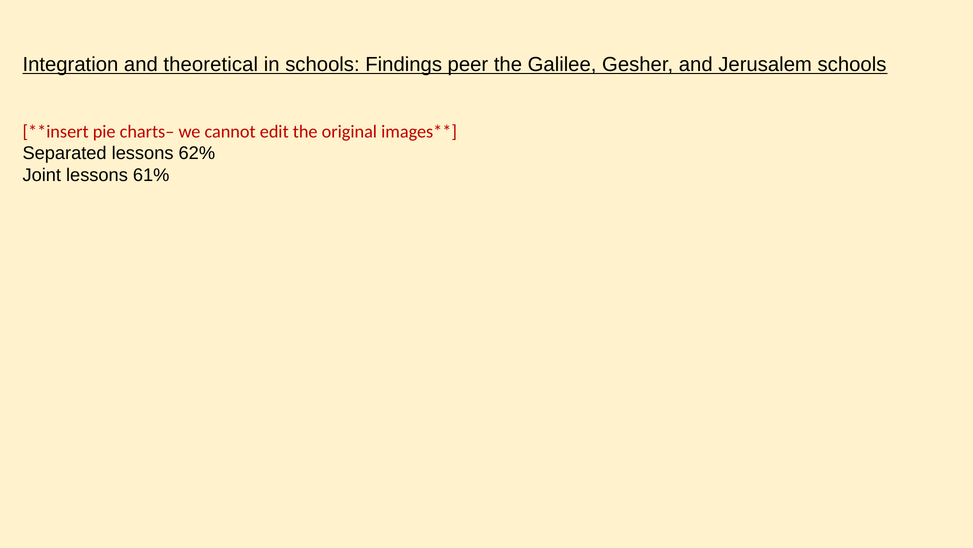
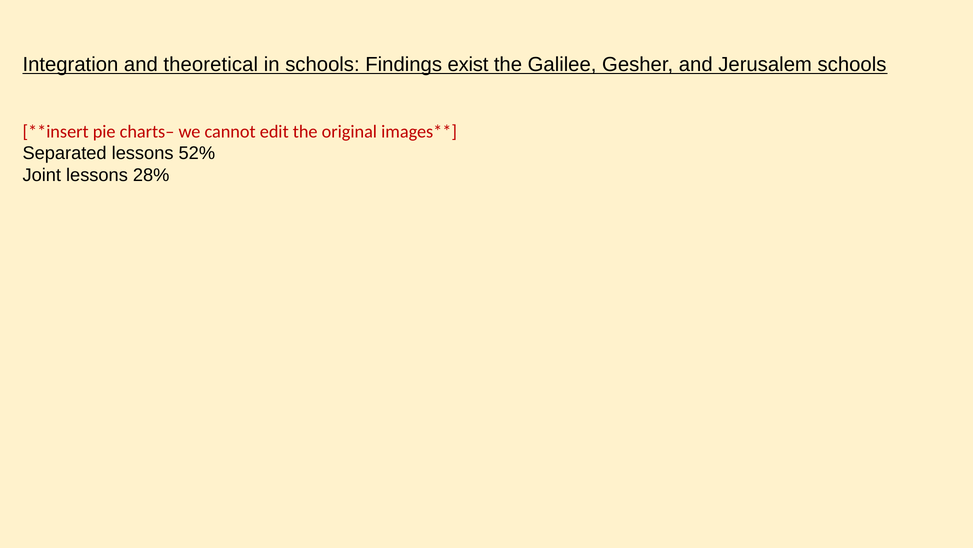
peer: peer -> exist (468, 65)
62%: 62% -> 52% (197, 153)
61%: 61% -> 28% (151, 175)
